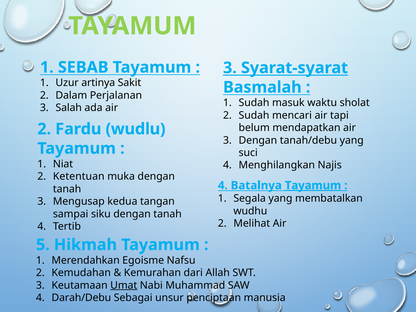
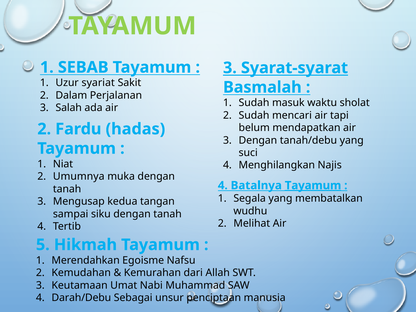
artinya: artinya -> syariat (98, 83)
wudlu: wudlu -> hadas (135, 129)
Ketentuan: Ketentuan -> Umumnya (79, 176)
Umat underline: present -> none (124, 285)
